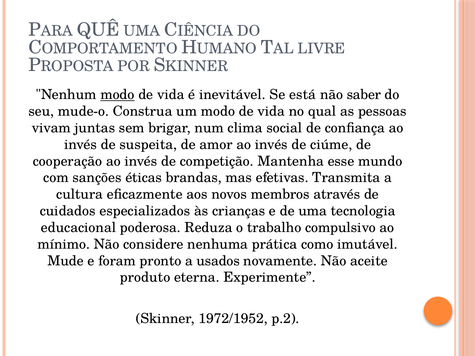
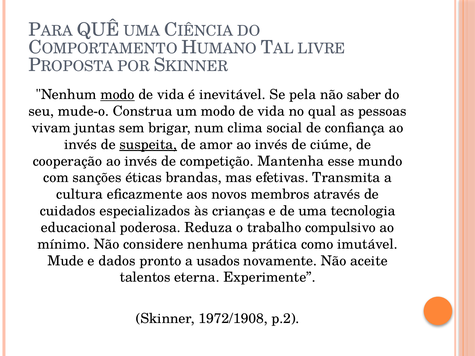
está: está -> pela (303, 95)
suspeita underline: none -> present (148, 145)
foram: foram -> dados (117, 261)
produto: produto -> talentos (145, 278)
1972/1952: 1972/1952 -> 1972/1908 (233, 319)
